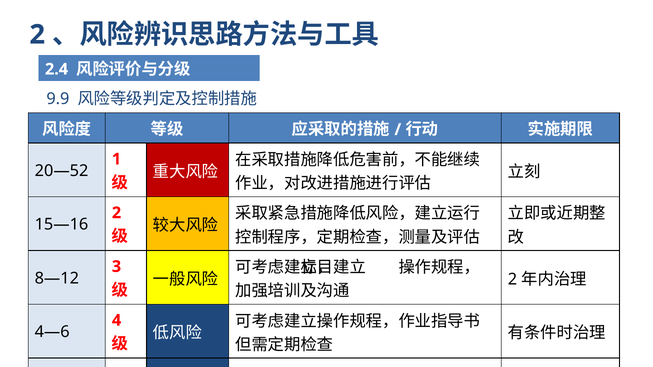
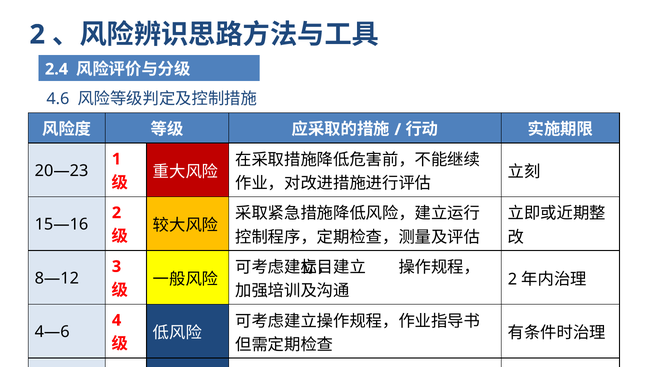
9.9: 9.9 -> 4.6 (58, 99)
20—52: 20—52 -> 20—23 (62, 171)
